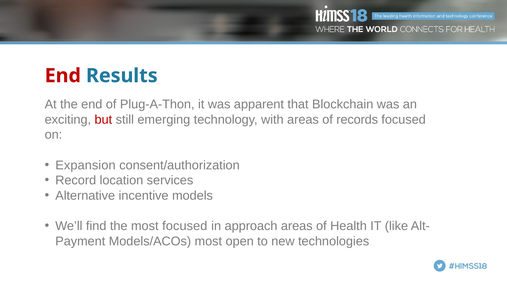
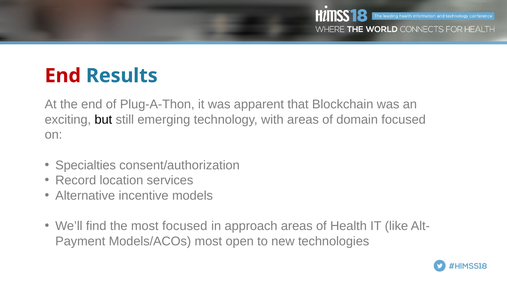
but colour: red -> black (103, 120)
records: records -> domain (357, 120)
Expansion: Expansion -> Specialties (86, 165)
